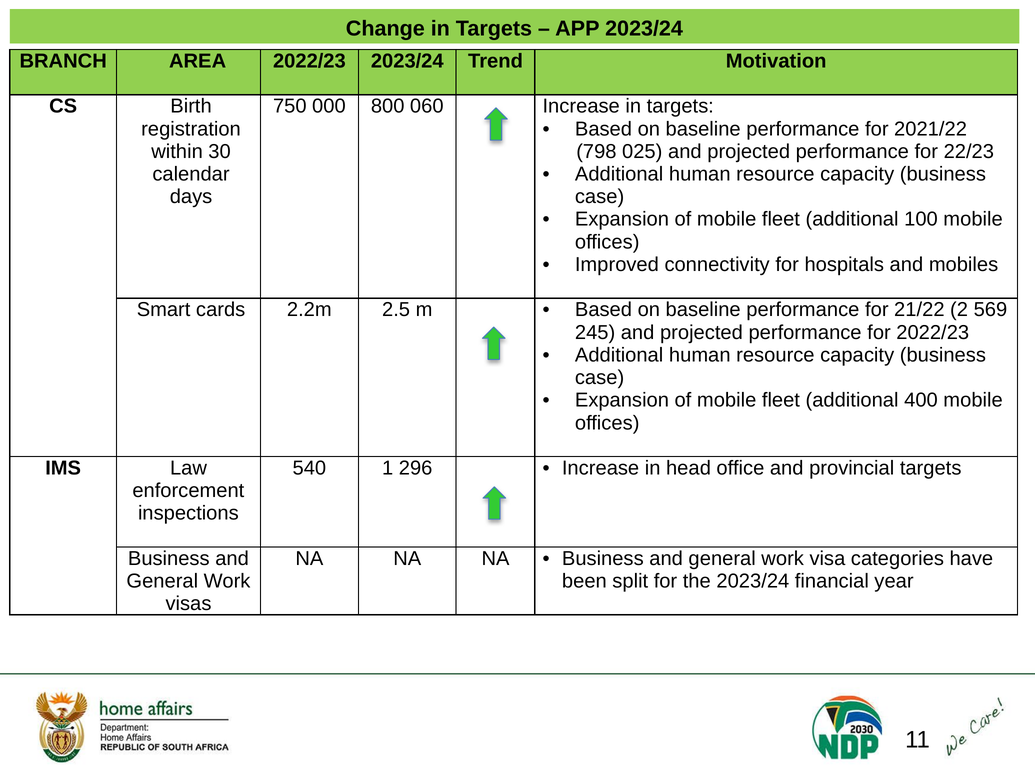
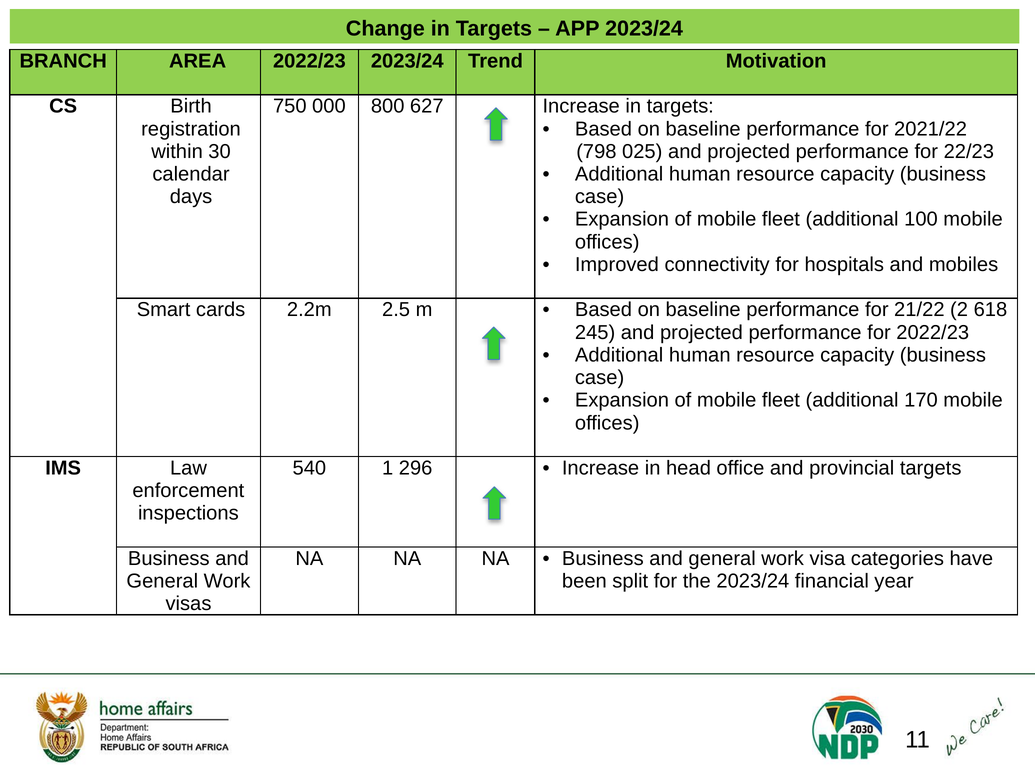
060: 060 -> 627 (427, 106)
569: 569 -> 618 (990, 310)
400: 400 -> 170 (921, 400)
